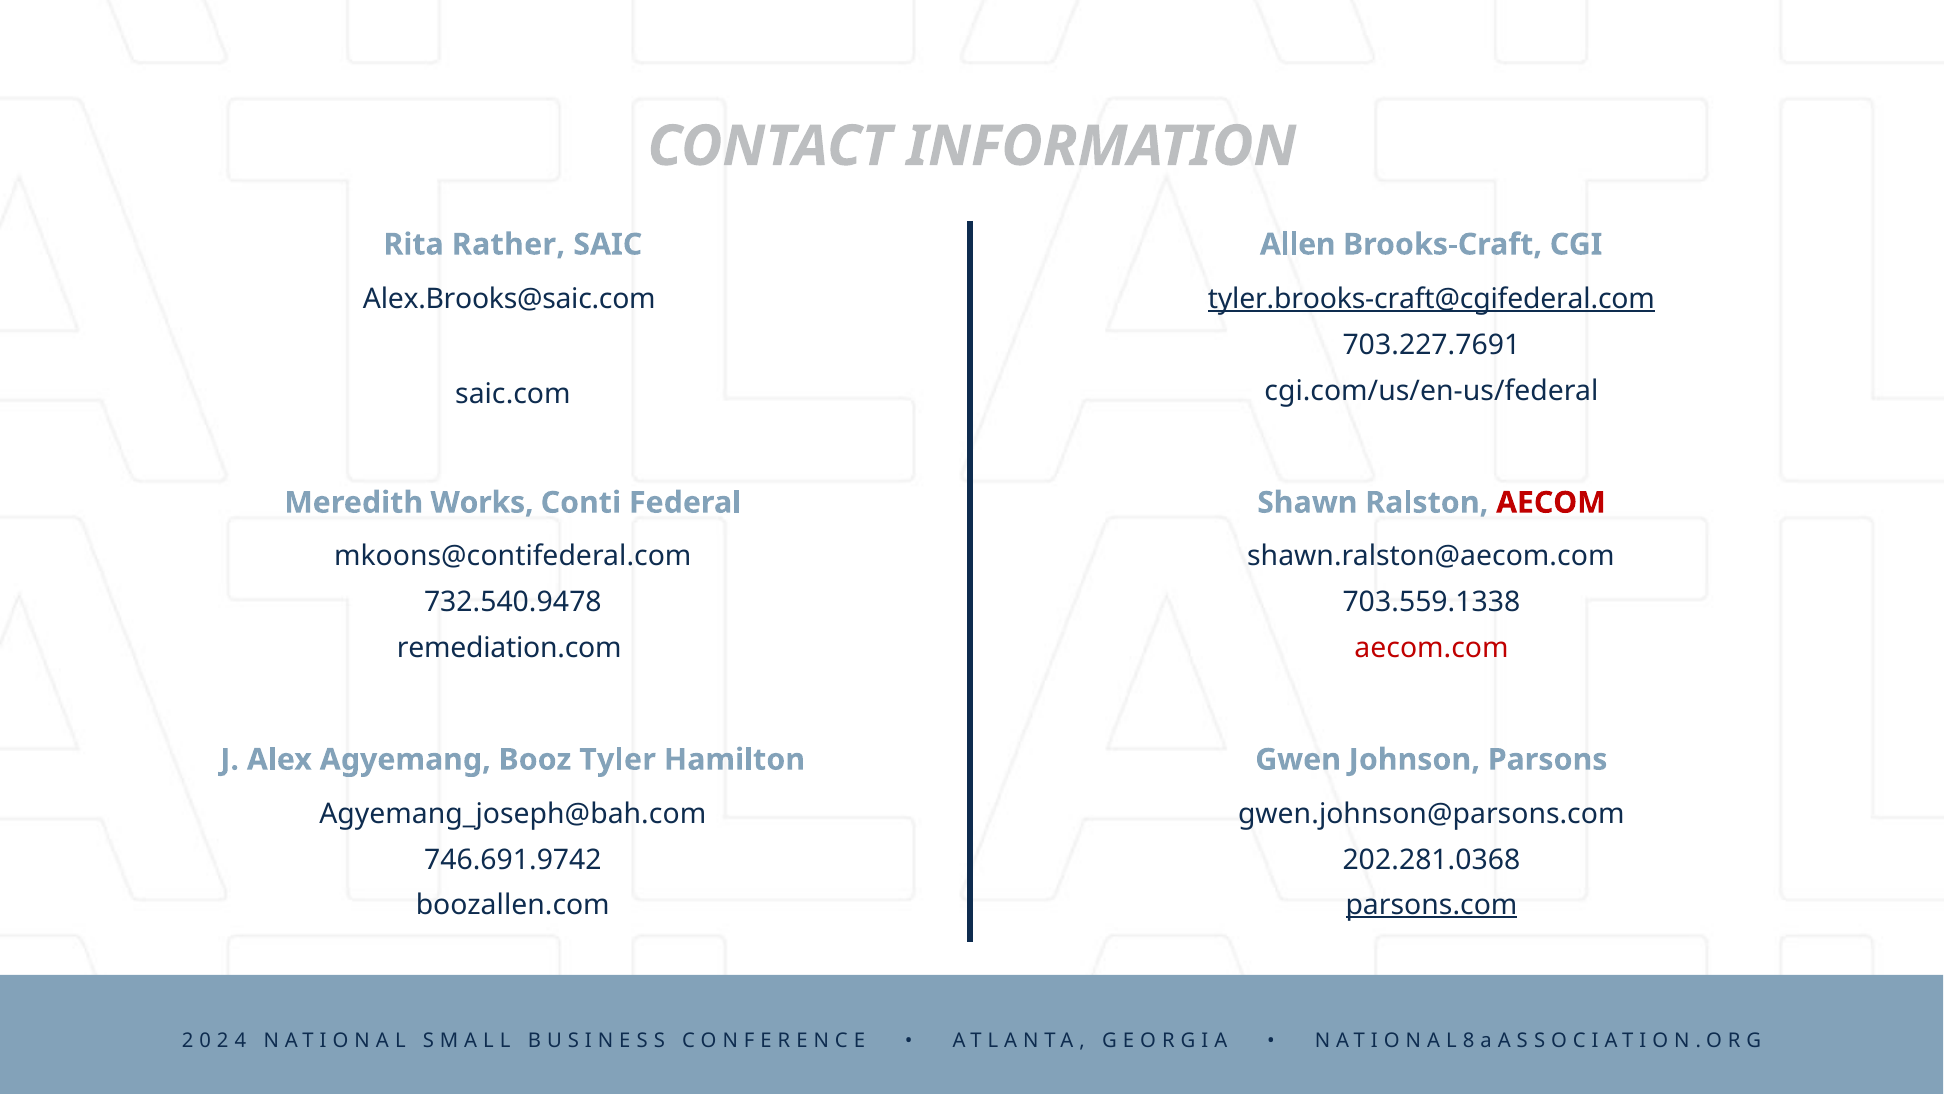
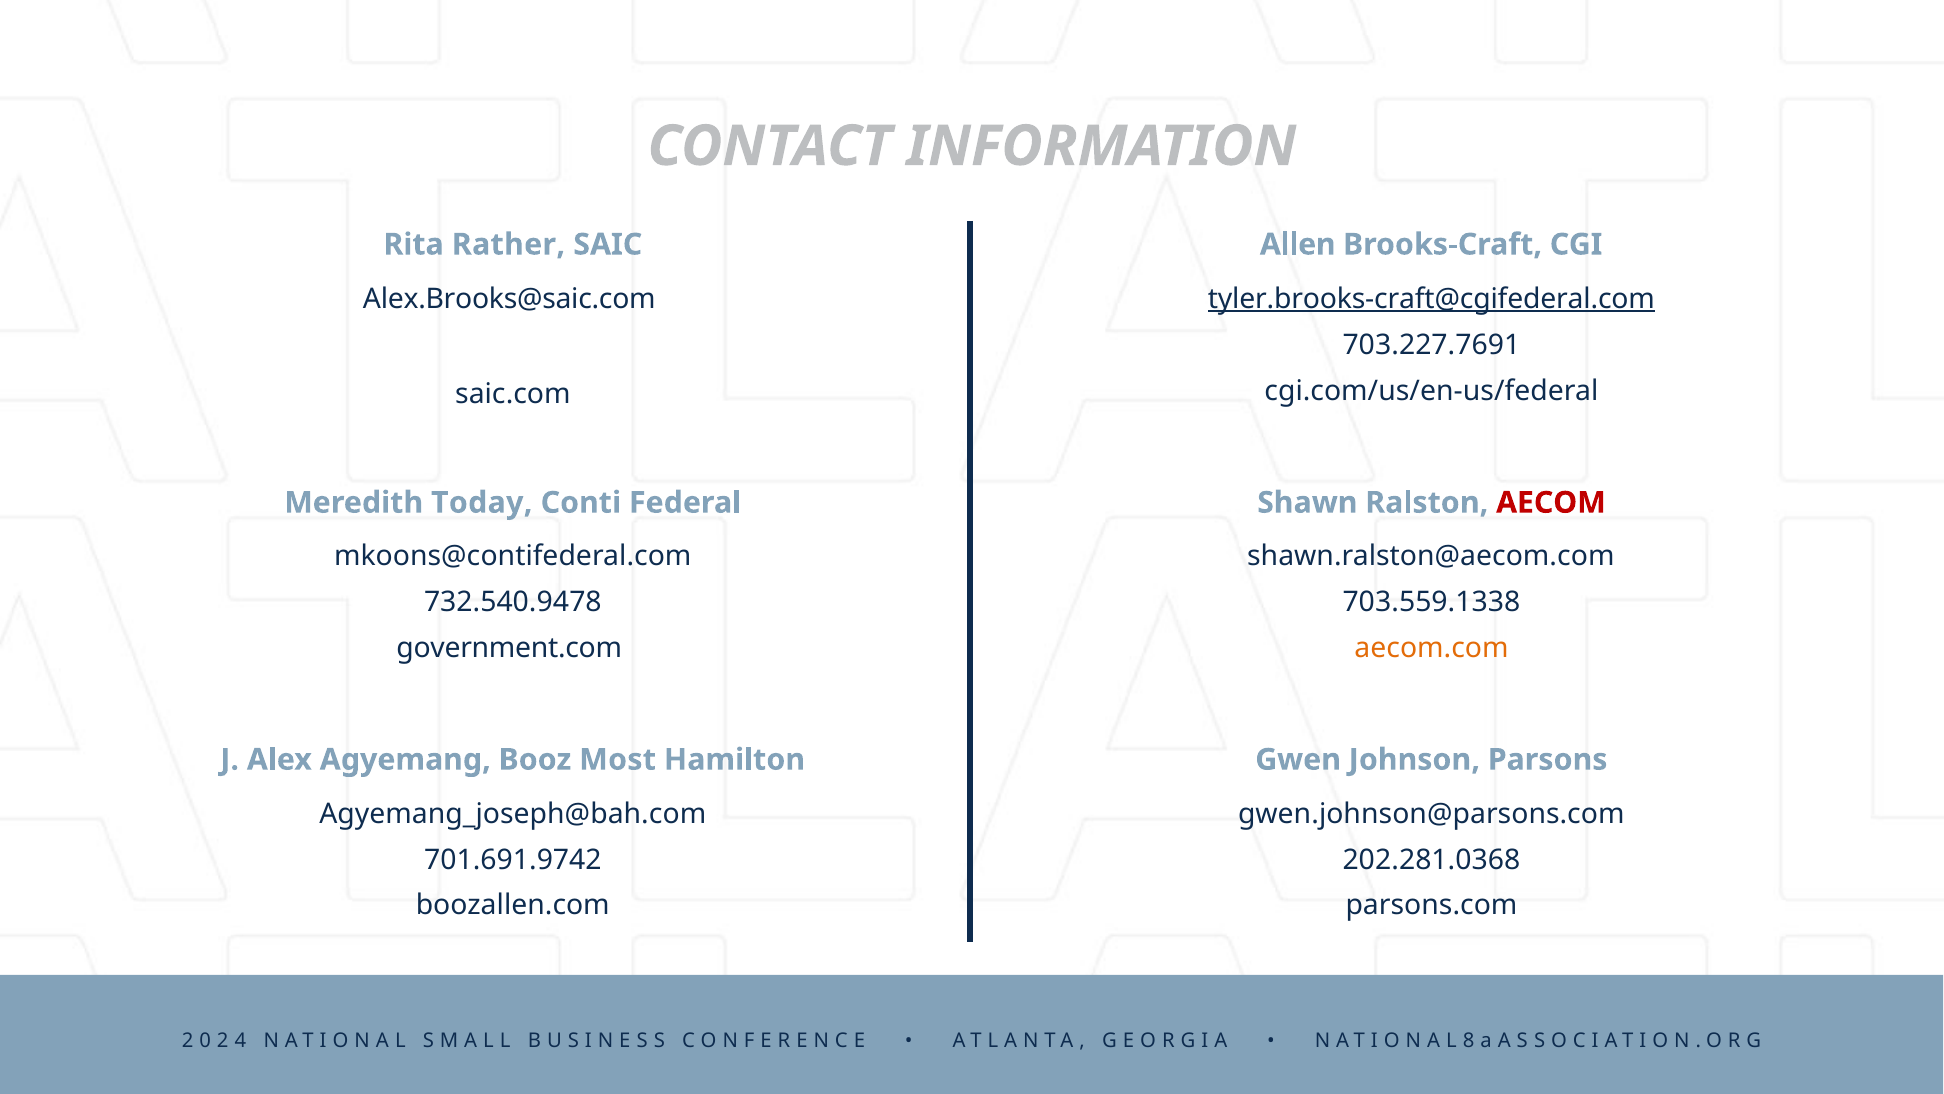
Works: Works -> Today (482, 502)
remediation.com: remediation.com -> government.com (509, 648)
aecom.com colour: red -> orange (1432, 648)
Tyler: Tyler -> Most (618, 759)
746.691.9742: 746.691.9742 -> 701.691.9742 (513, 860)
parsons.com underline: present -> none (1431, 905)
